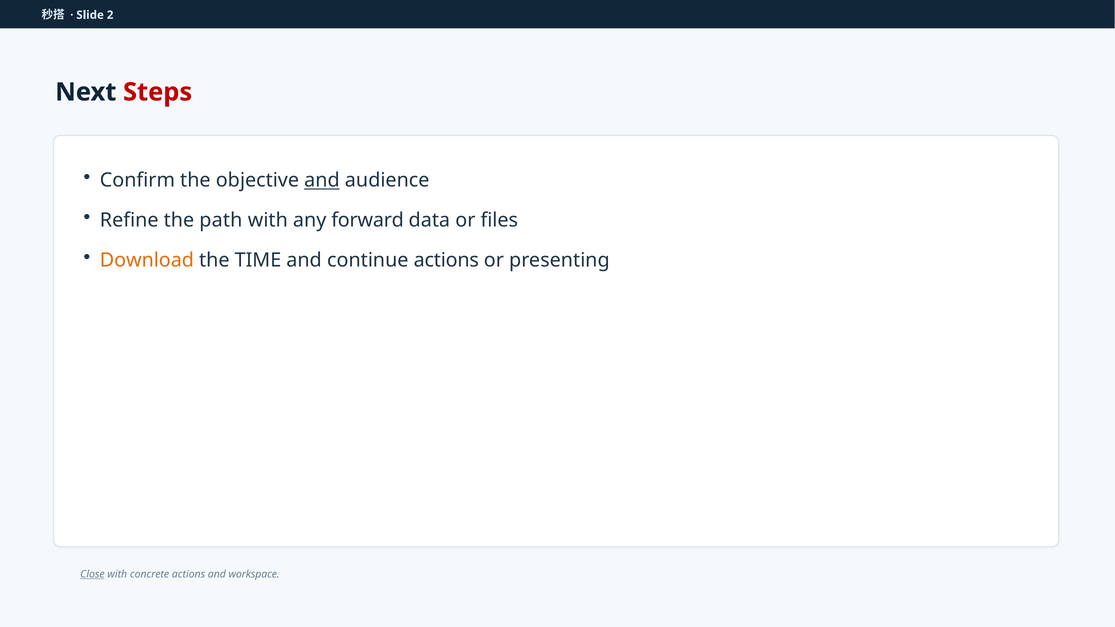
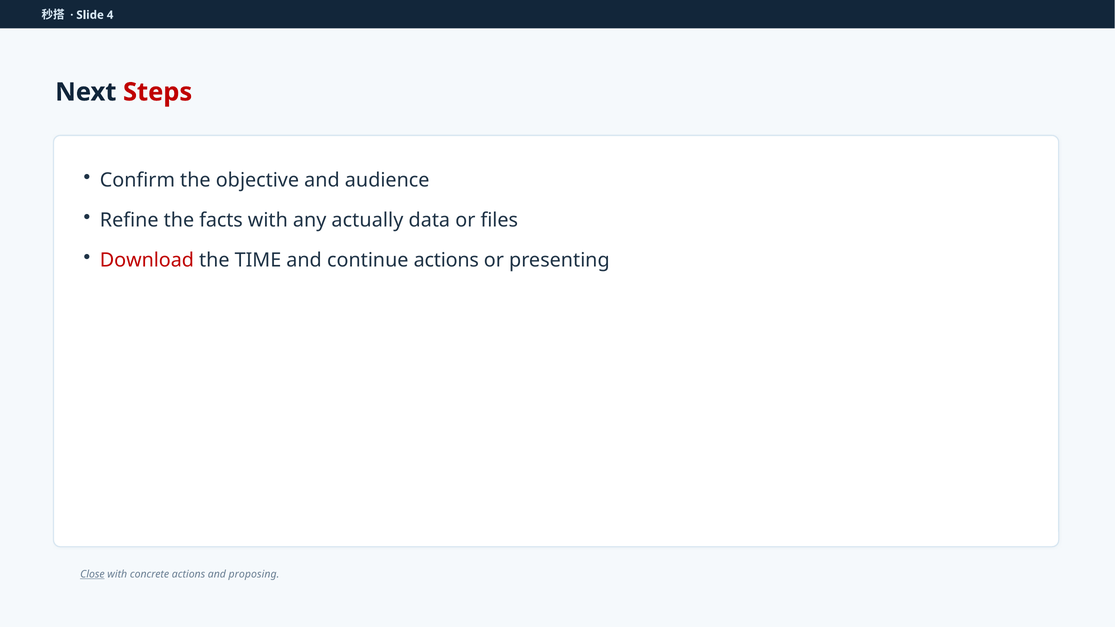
2: 2 -> 4 (110, 15)
and underline: present -> none (322, 180)
path: path -> facts (221, 220)
forward: forward -> actually (367, 220)
Download colour: orange -> red (147, 260)
workspace: workspace -> proposing (254, 574)
